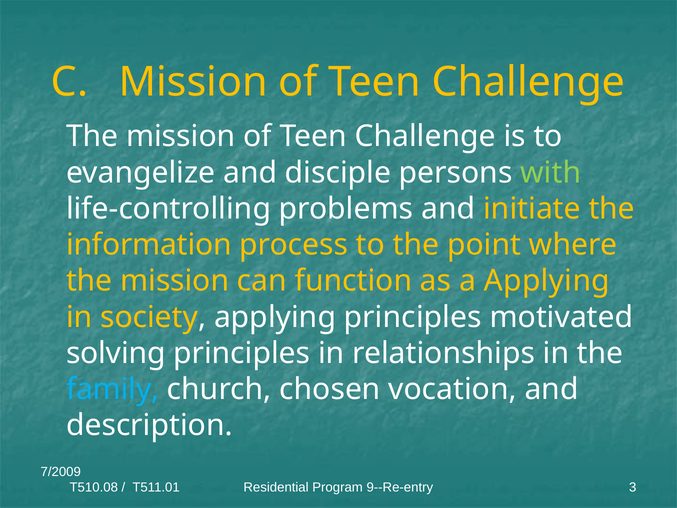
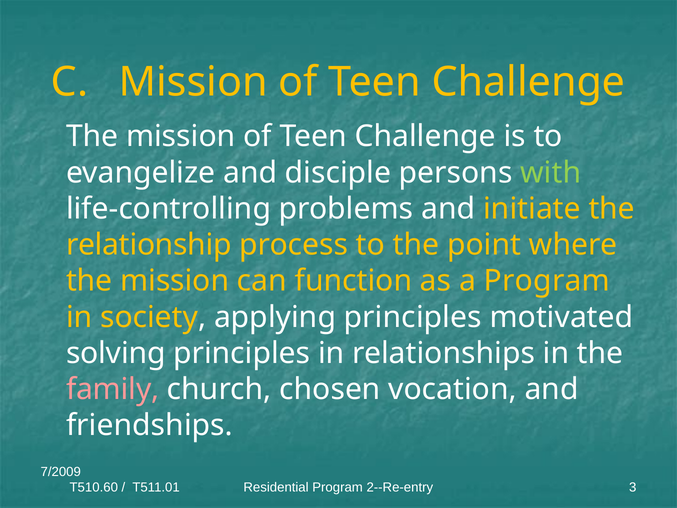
information: information -> relationship (149, 245)
a Applying: Applying -> Program (547, 281)
family colour: light blue -> pink (113, 389)
description: description -> friendships (149, 425)
T510.08: T510.08 -> T510.60 (94, 487)
9--Re-entry: 9--Re-entry -> 2--Re-entry (400, 487)
